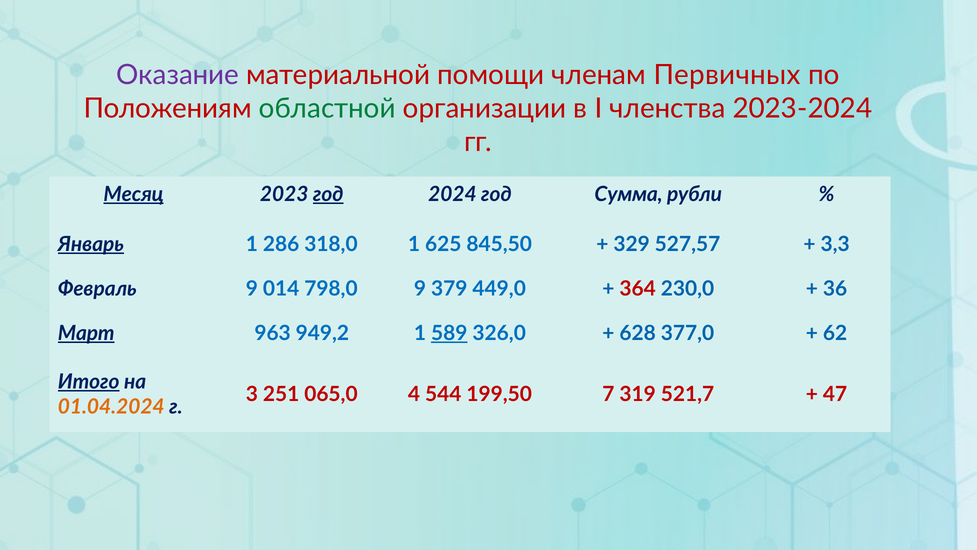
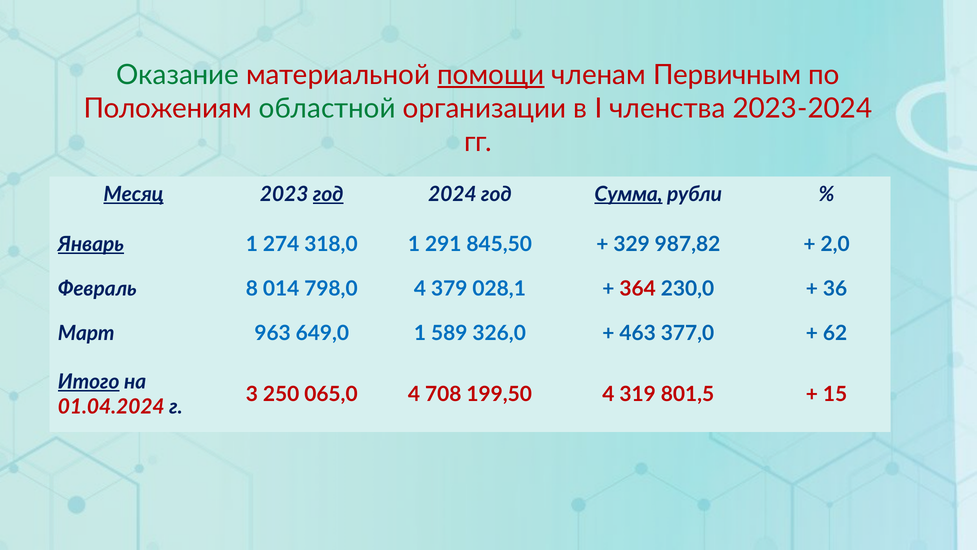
Оказание colour: purple -> green (178, 75)
помощи underline: none -> present (491, 75)
Первичных: Первичных -> Первичным (727, 75)
Сумма underline: none -> present (629, 194)
286: 286 -> 274 (281, 244)
625: 625 -> 291 (443, 244)
527,57: 527,57 -> 987,82 (688, 244)
3,3: 3,3 -> 2,0 (835, 244)
Февраль 9: 9 -> 8 (252, 288)
798,0 9: 9 -> 4 (420, 288)
449,0: 449,0 -> 028,1 (499, 288)
Март underline: present -> none (86, 333)
949,2: 949,2 -> 649,0 (322, 333)
589 underline: present -> none (449, 333)
628: 628 -> 463 (638, 333)
251: 251 -> 250 (281, 394)
544: 544 -> 708 (443, 394)
199,50 7: 7 -> 4 (608, 394)
521,7: 521,7 -> 801,5 (688, 394)
47: 47 -> 15 (835, 394)
01.04.2024 colour: orange -> red (111, 406)
